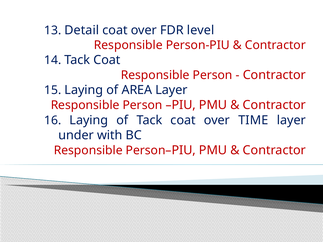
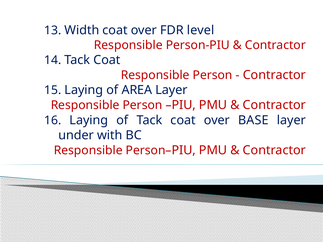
Detail: Detail -> Width (82, 30)
TIME: TIME -> BASE (253, 120)
